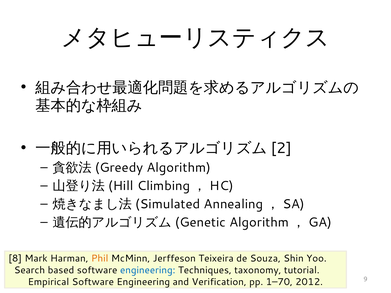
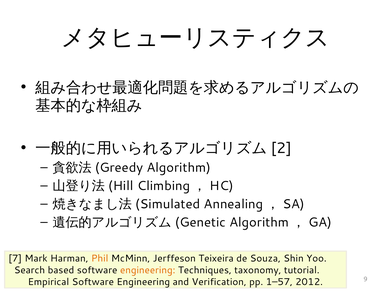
8: 8 -> 7 (15, 259)
engineering colour: blue -> orange (148, 270)
1–70: 1–70 -> 1–57 (279, 282)
